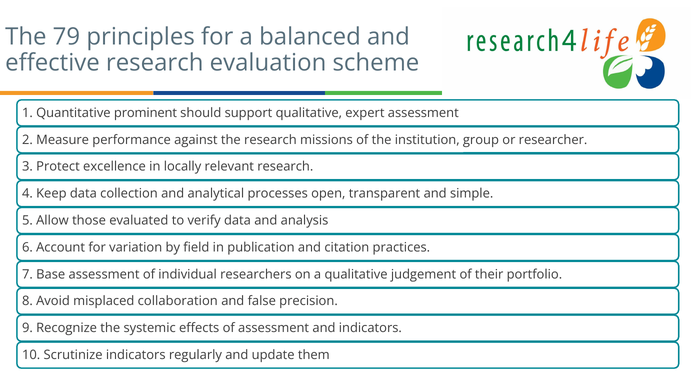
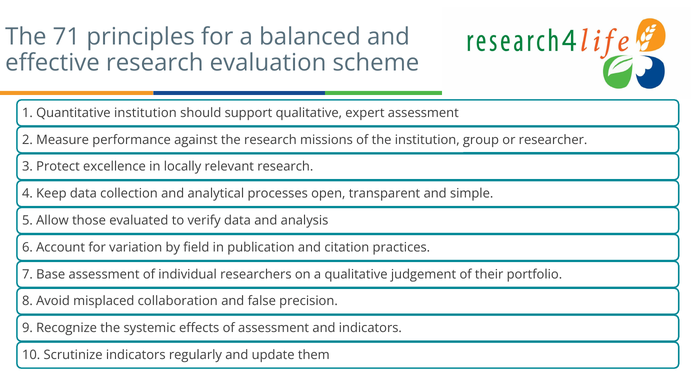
79: 79 -> 71 (66, 37)
Quantitative prominent: prominent -> institution (145, 113)
